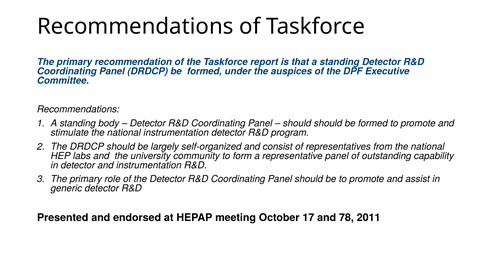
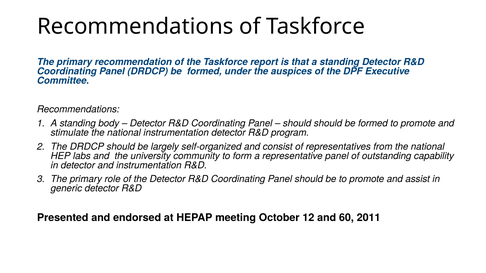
17: 17 -> 12 (308, 218)
78: 78 -> 60 (346, 218)
